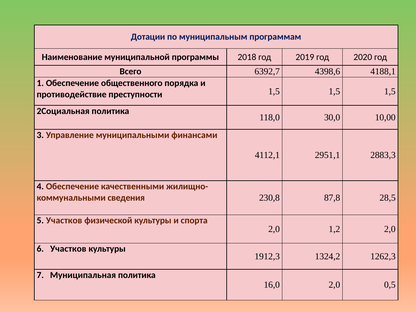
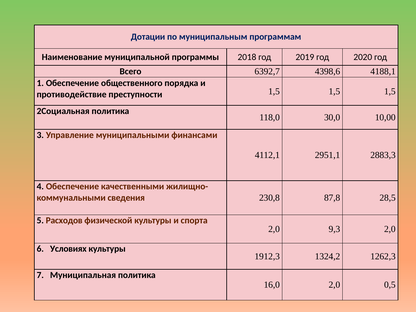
5 Участков: Участков -> Расходов (64, 221)
1,2: 1,2 -> 9,3 (334, 229)
6 Участков: Участков -> Условиях (68, 249)
